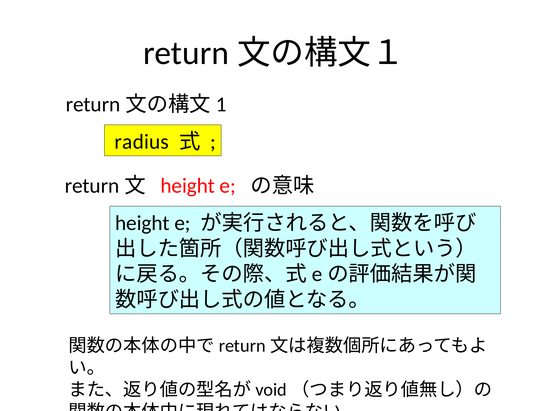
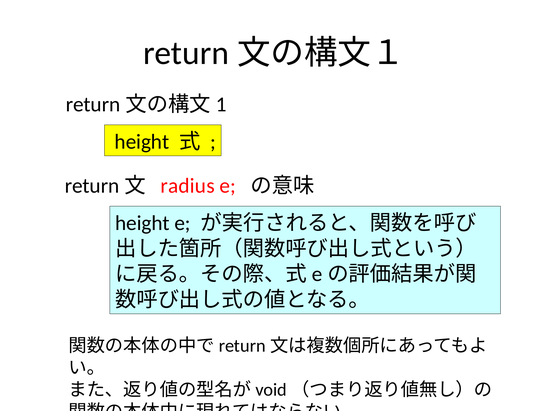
radius: radius -> height (142, 142)
height: height -> radius (188, 186)
